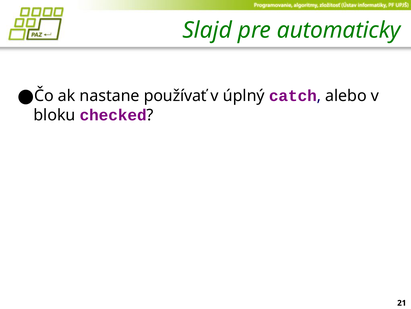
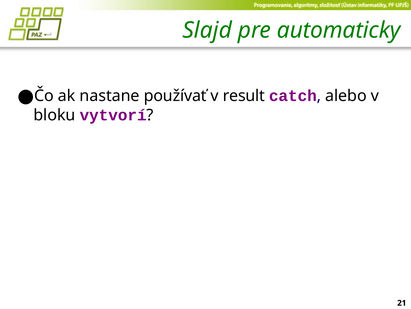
úplný: úplný -> result (244, 96)
checked: checked -> vytvorí (113, 115)
